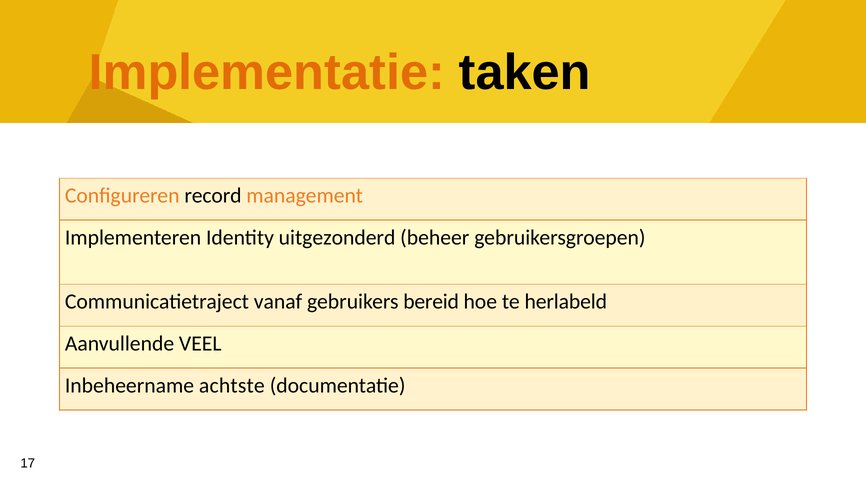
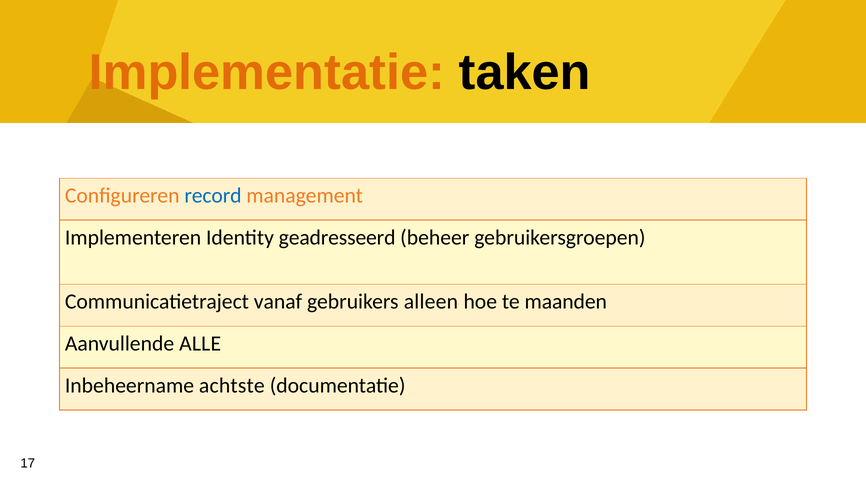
record colour: black -> blue (213, 196)
uitgezonderd: uitgezonderd -> geadresseerd (337, 237)
bereid: bereid -> alleen (431, 302)
herlabeld: herlabeld -> maanden (566, 302)
VEEL: VEEL -> ALLE (200, 344)
